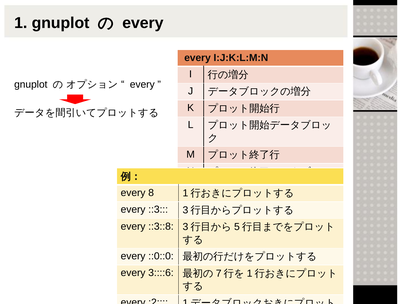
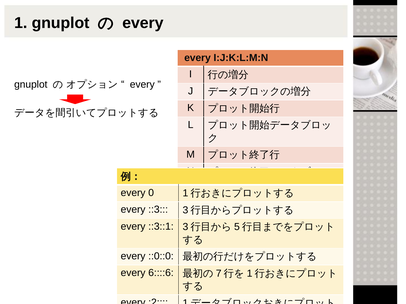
8: 8 -> 0 (151, 193)
::3::8: ::3::8 -> ::3::1 (161, 227)
3::::6: 3::::6 -> 6::::6 (161, 273)
